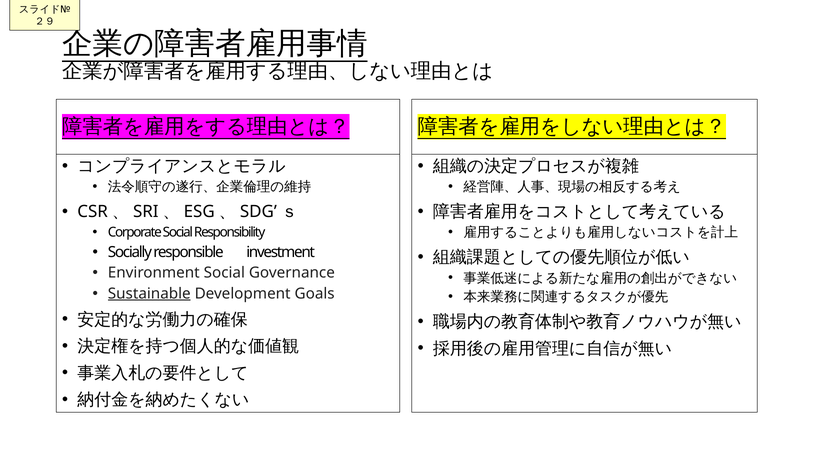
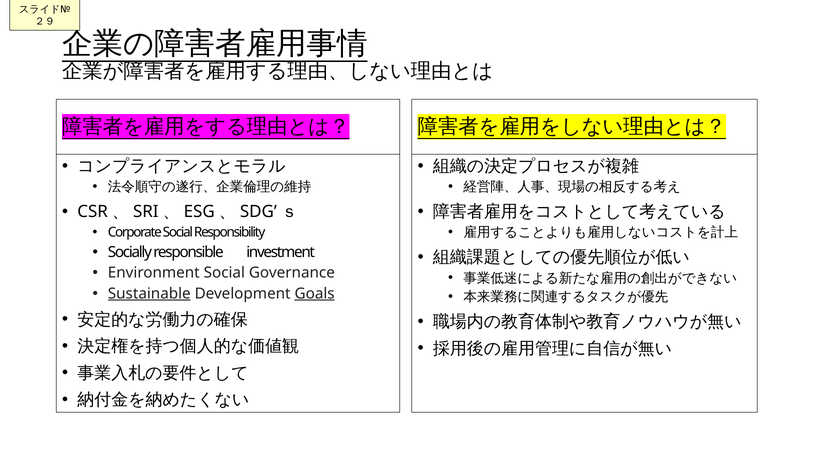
Goals underline: none -> present (315, 294)
